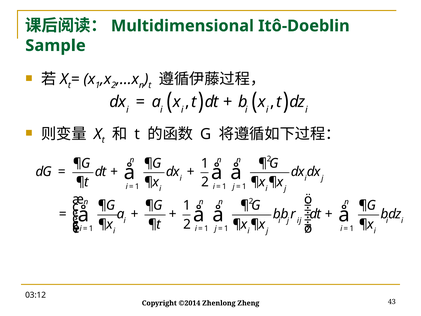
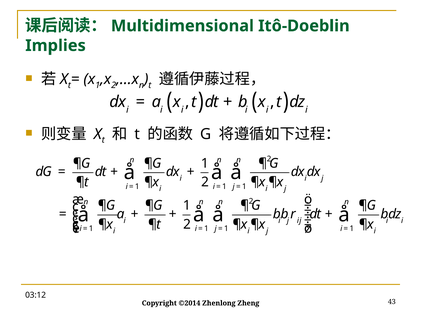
Sample: Sample -> Implies (56, 46)
